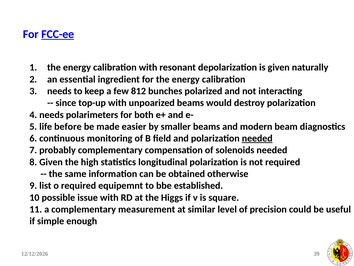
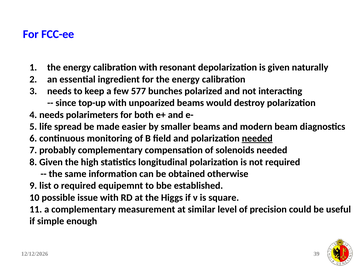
FCC-ee underline: present -> none (58, 34)
812: 812 -> 577 (138, 91)
before: before -> spread (68, 126)
